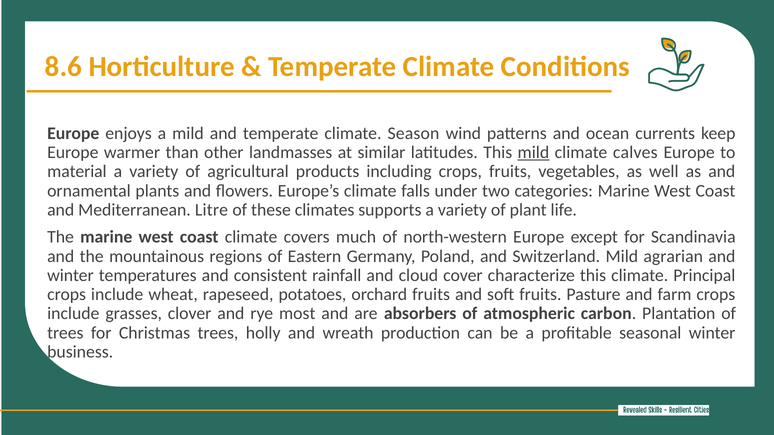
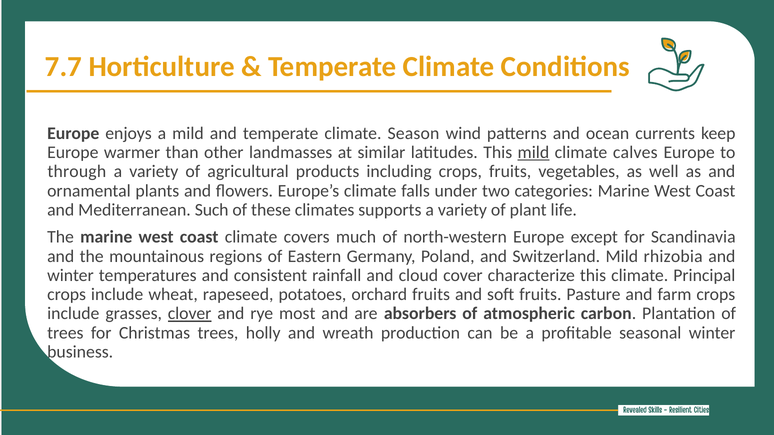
8.6: 8.6 -> 7.7 (63, 67)
material: material -> through (77, 172)
Litre: Litre -> Such (212, 210)
agrarian: agrarian -> rhizobia (673, 256)
clover underline: none -> present (190, 314)
